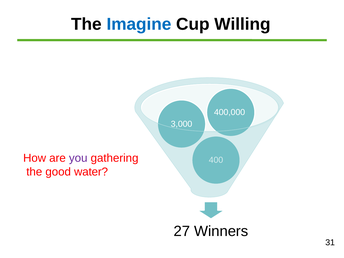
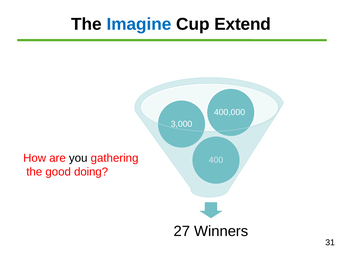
Willing: Willing -> Extend (243, 24)
you colour: purple -> black (78, 158)
water: water -> doing (91, 172)
